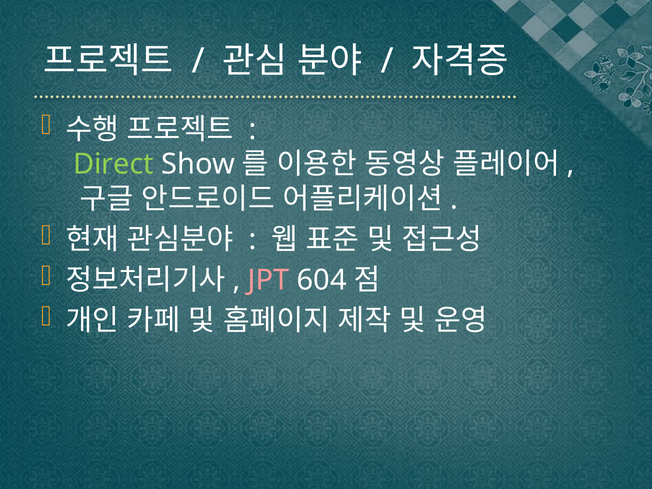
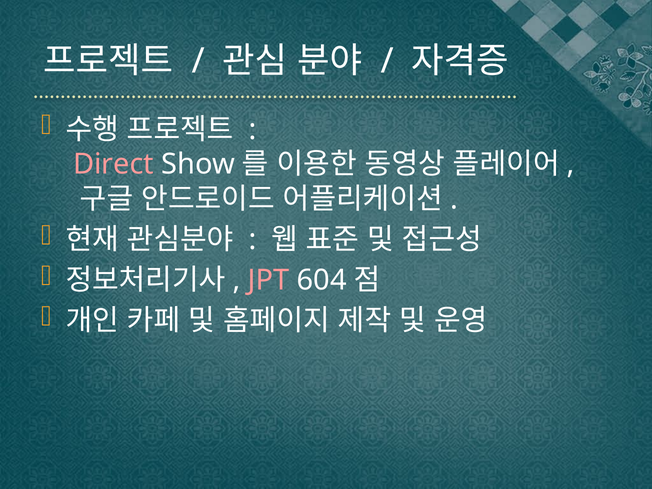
Direct colour: light green -> pink (113, 164)
